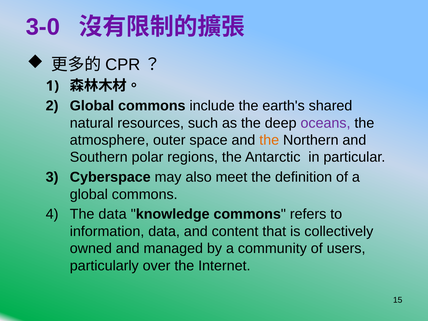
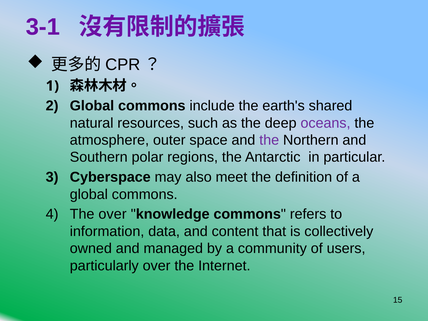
3-0: 3-0 -> 3-1 (43, 27)
the colour: orange -> purple (269, 140)
The data: data -> over (113, 214)
